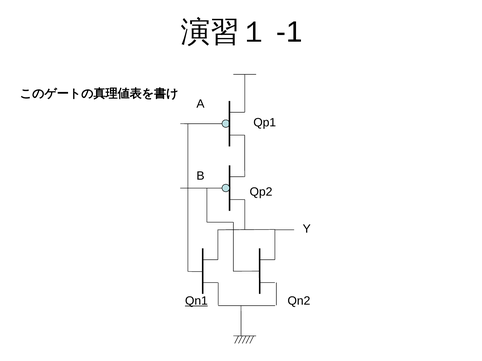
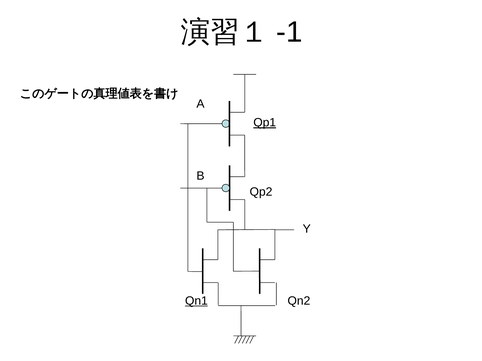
Qp1 underline: none -> present (265, 123)
